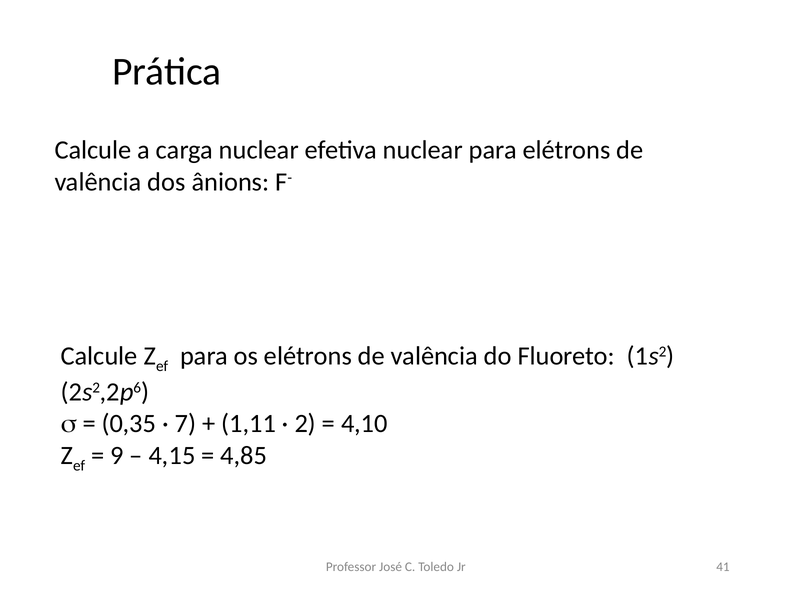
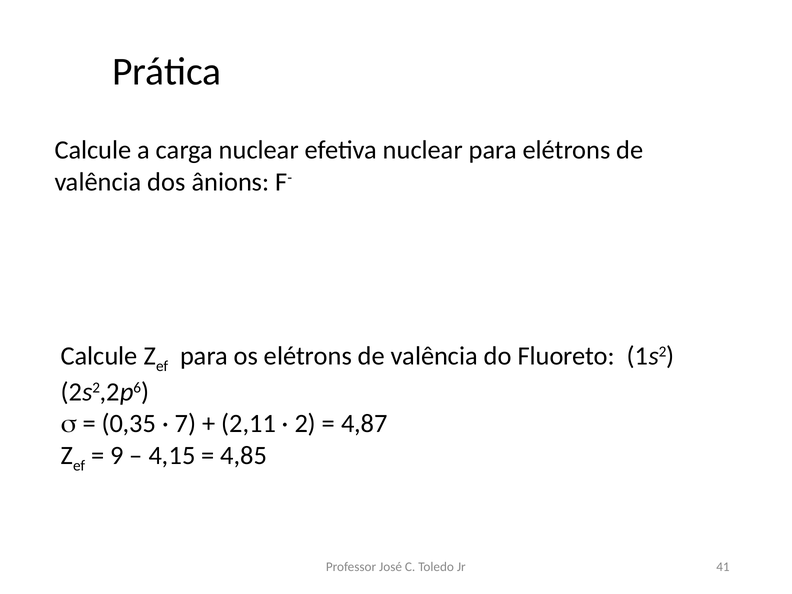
1,11: 1,11 -> 2,11 (249, 424)
4,10: 4,10 -> 4,87 (364, 424)
